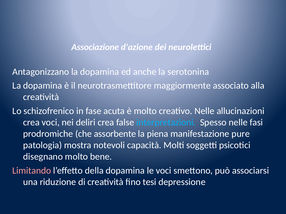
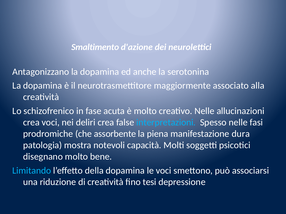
Associazione: Associazione -> Smaltimento (95, 47)
pure: pure -> dura (241, 134)
Limitando colour: pink -> light blue (32, 171)
